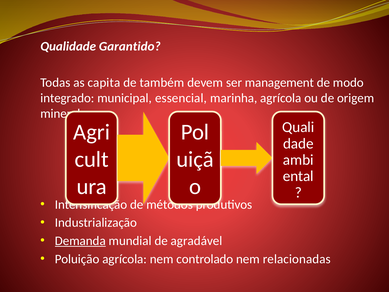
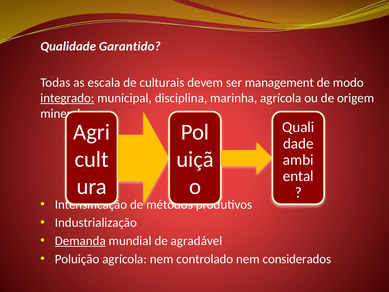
capita: capita -> escala (104, 82)
também: também -> culturais (162, 82)
integrado underline: none -> present (67, 98)
essencial: essencial -> disciplina (181, 98)
relacionadas: relacionadas -> considerados (297, 259)
